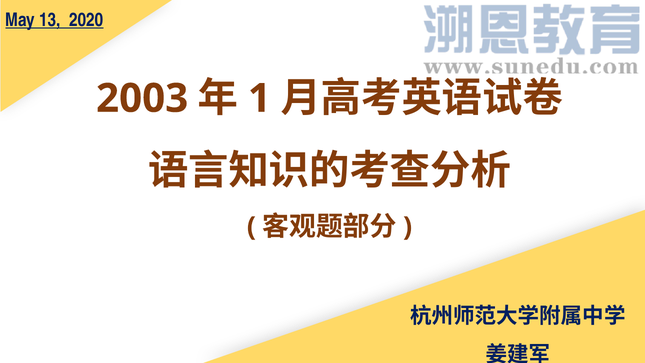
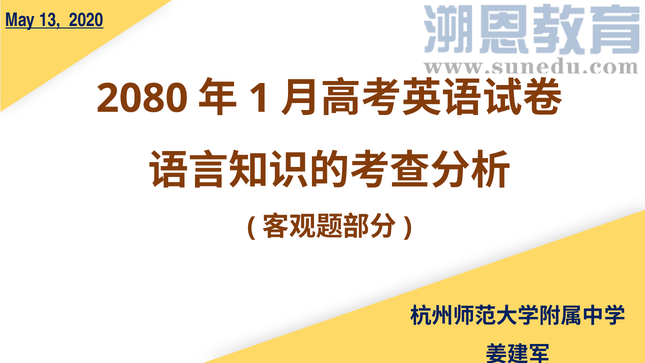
2003: 2003 -> 2080 (142, 98)
